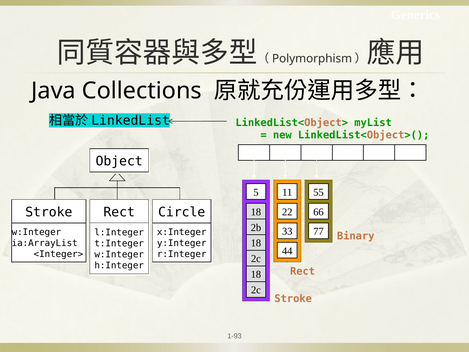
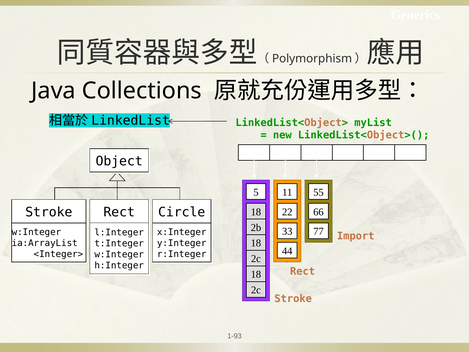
Binary: Binary -> Import (356, 236)
